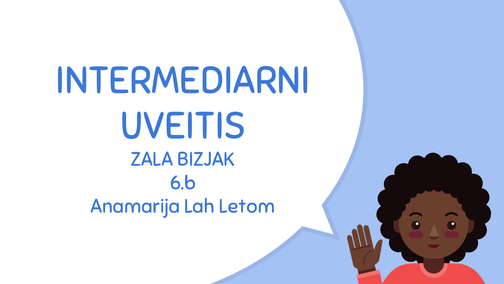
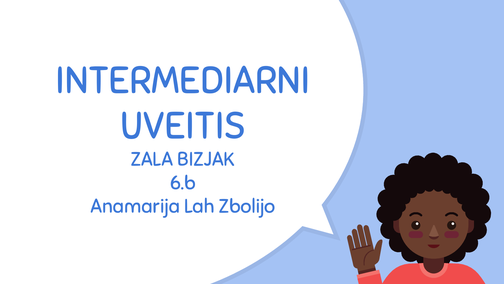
Letom: Letom -> Zbolijo (247, 206)
